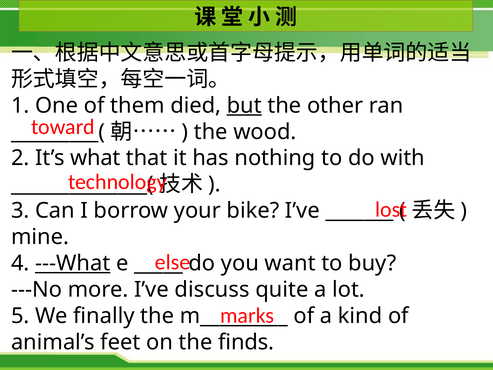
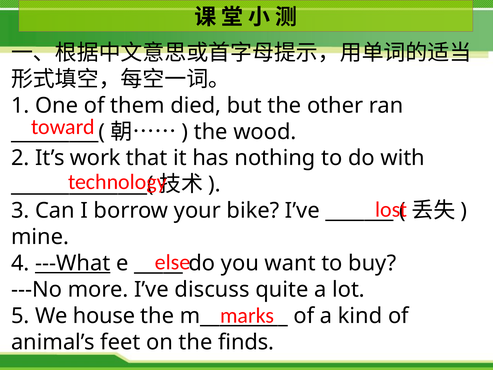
but underline: present -> none (244, 105)
what: what -> work (95, 158)
finally: finally -> house (104, 316)
